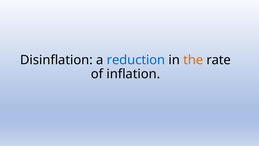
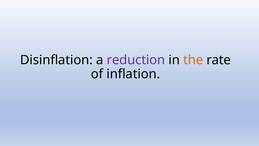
reduction colour: blue -> purple (136, 60)
